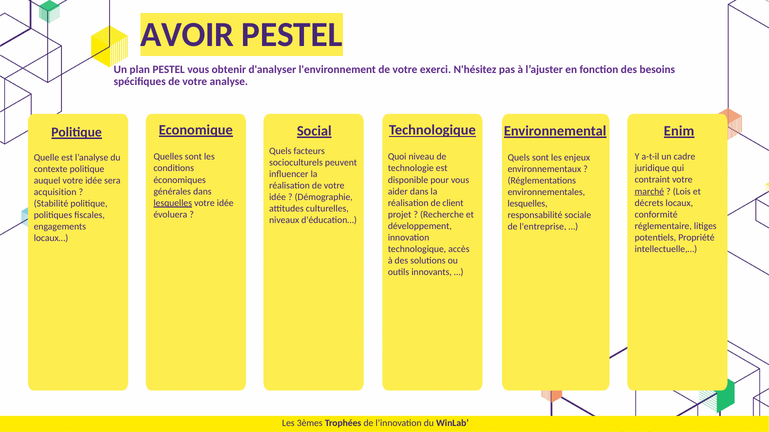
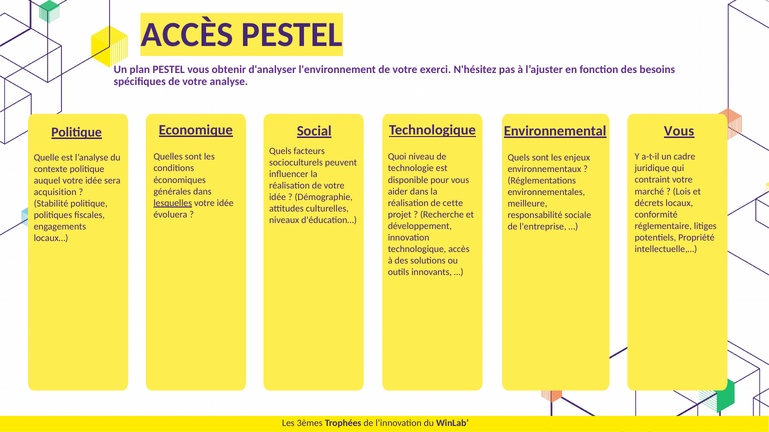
AVOIR: AVOIR -> ACCÈS (187, 35)
Enim: Enim -> Vous (679, 131)
marché underline: present -> none (649, 192)
client: client -> cette (453, 203)
lesquelles: lesquelles -> meilleure (527, 204)
